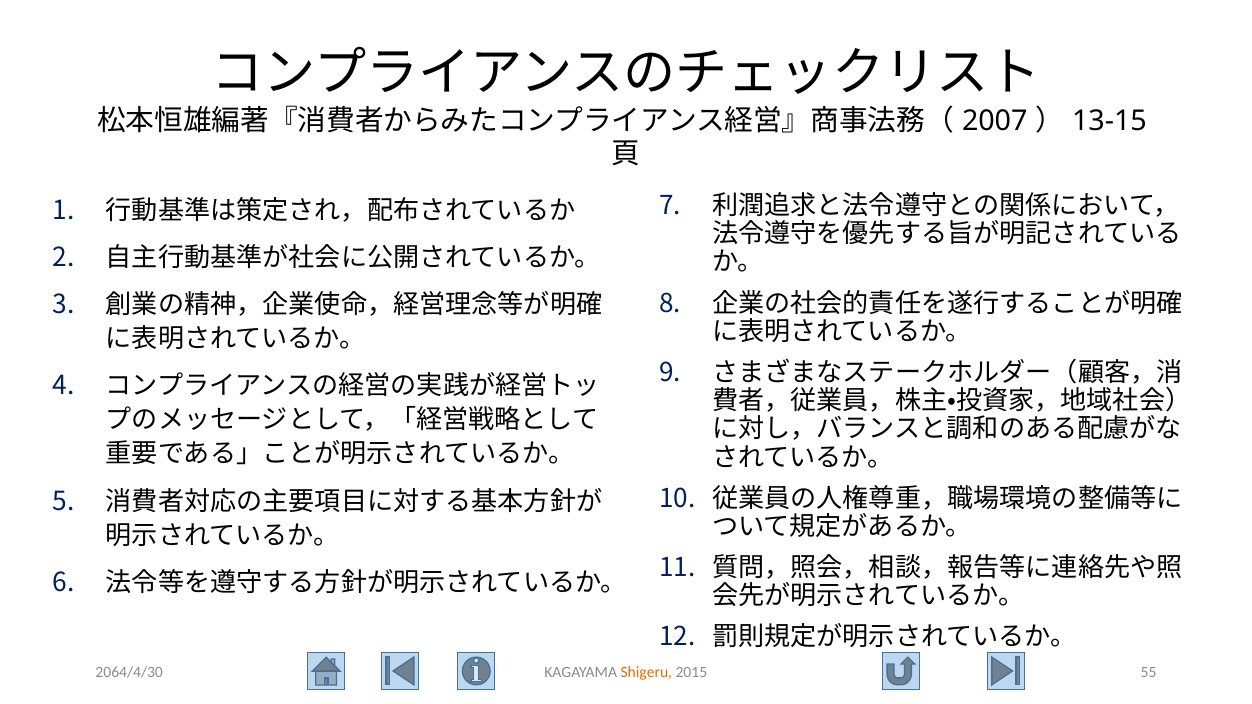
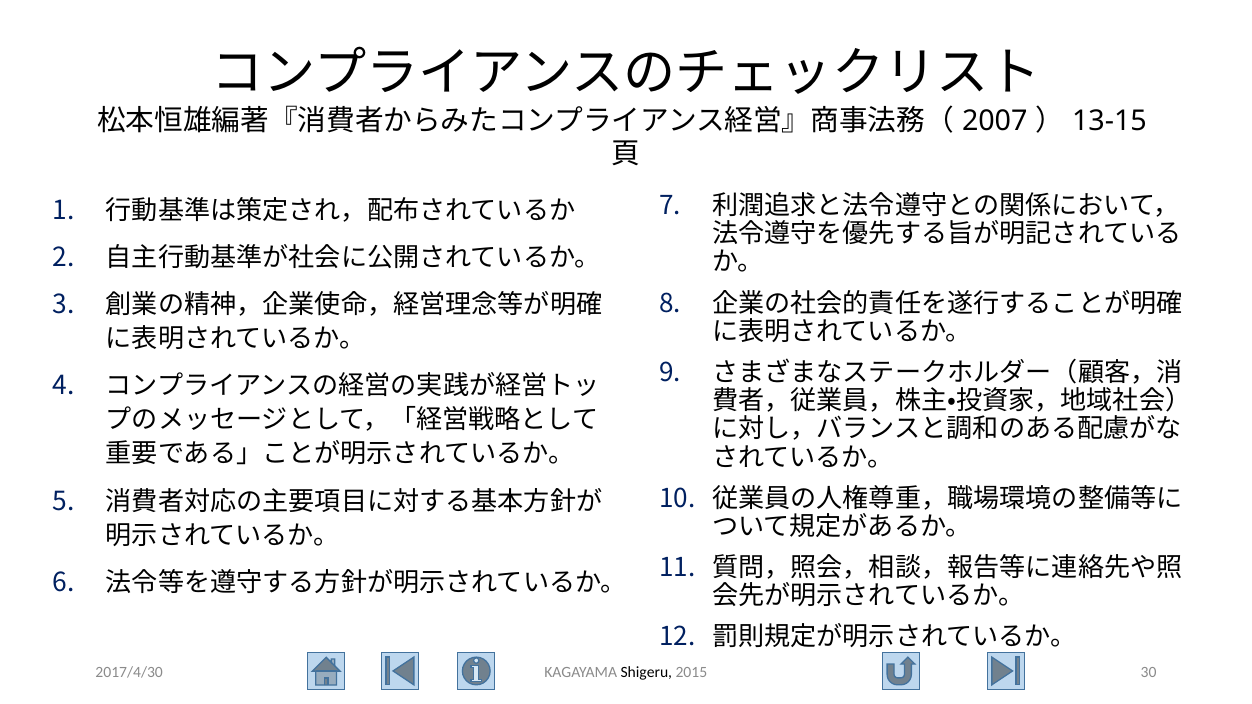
2064/4/30: 2064/4/30 -> 2017/4/30 (129, 673)
Shigeru colour: orange -> black (646, 673)
55: 55 -> 30 (1149, 672)
